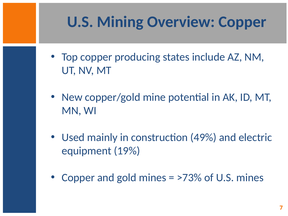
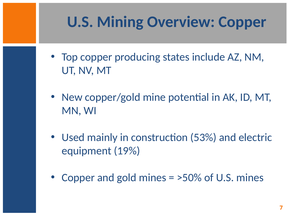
49%: 49% -> 53% (203, 137)
>73%: >73% -> >50% (189, 178)
